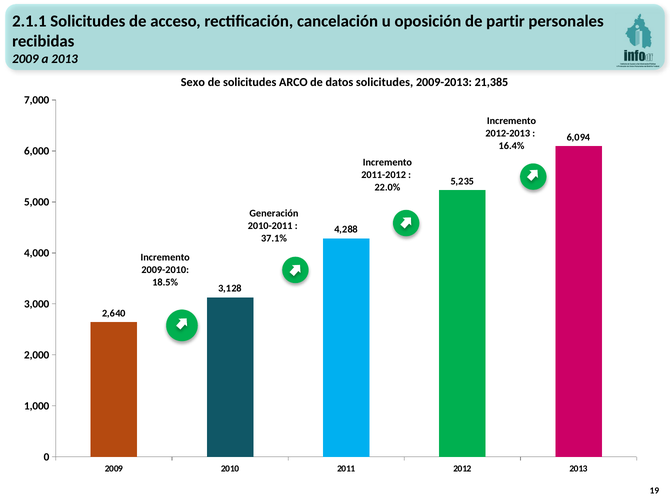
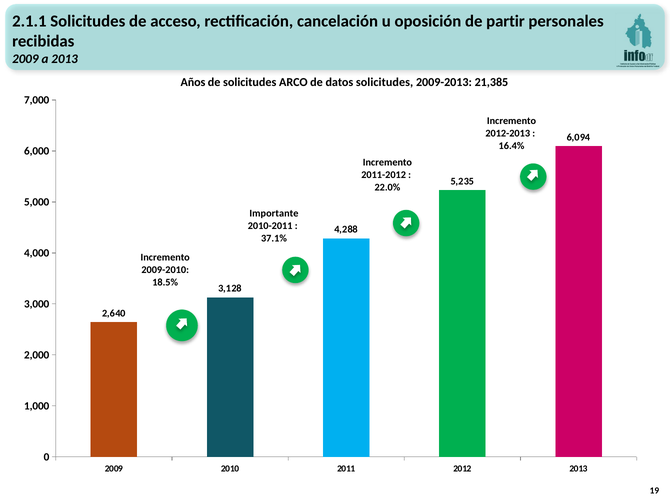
Sexo: Sexo -> Años (193, 82)
Generación: Generación -> Importante (274, 213)
